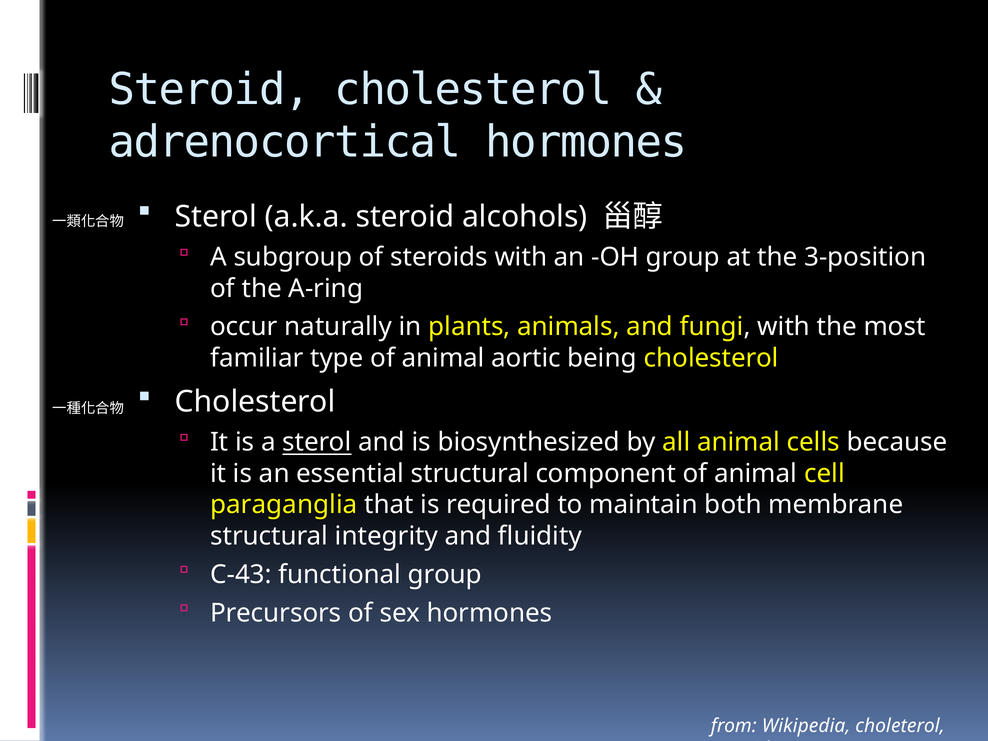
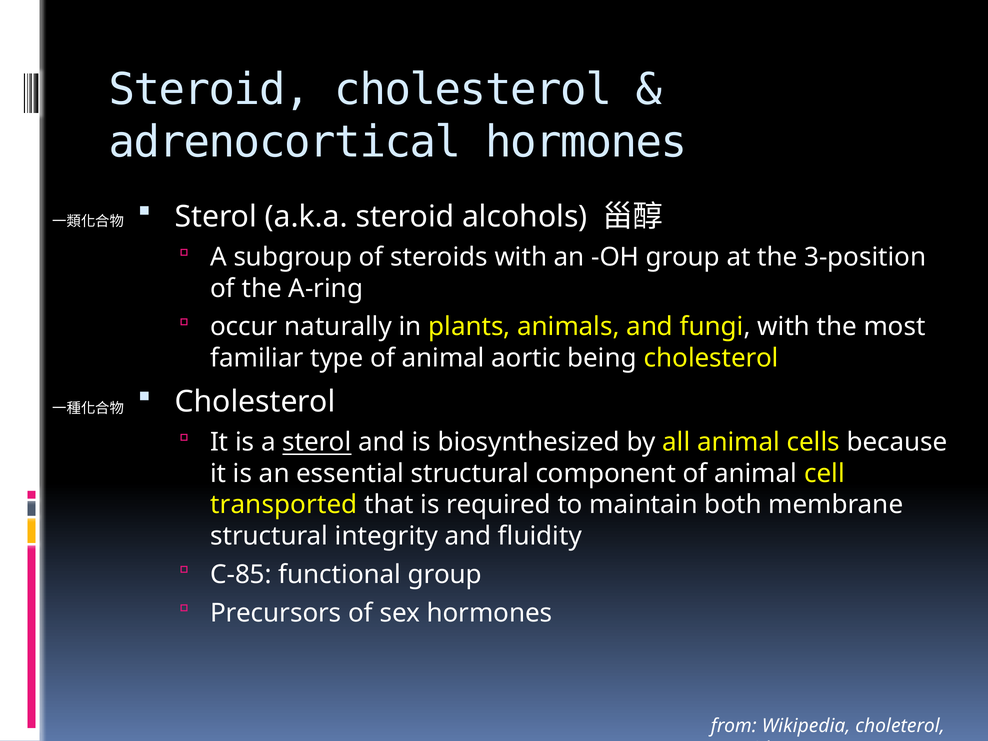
paraganglia: paraganglia -> transported (284, 505)
C-43: C-43 -> C-85 (241, 575)
